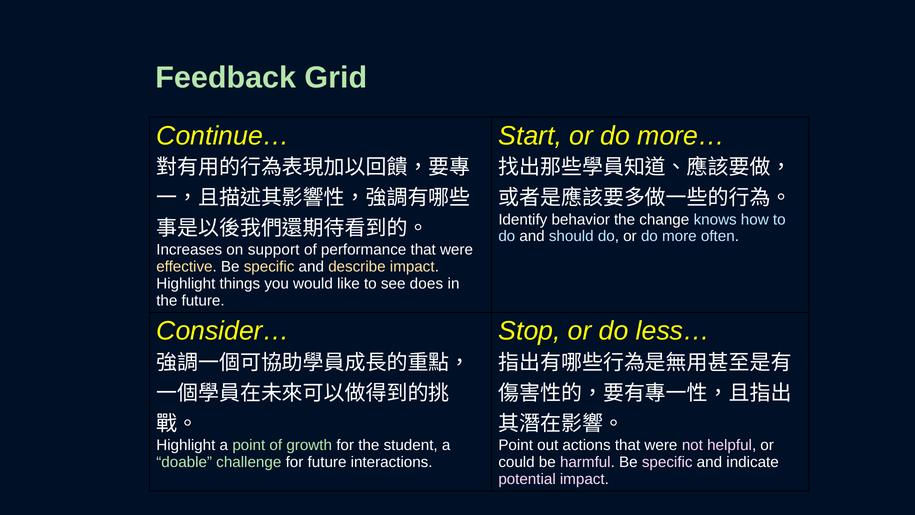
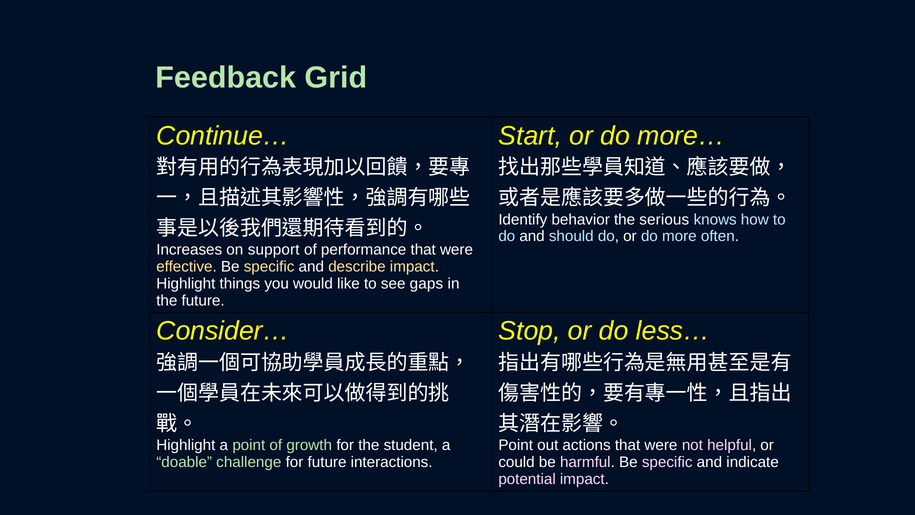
change: change -> serious (664, 219)
does: does -> gaps (426, 284)
